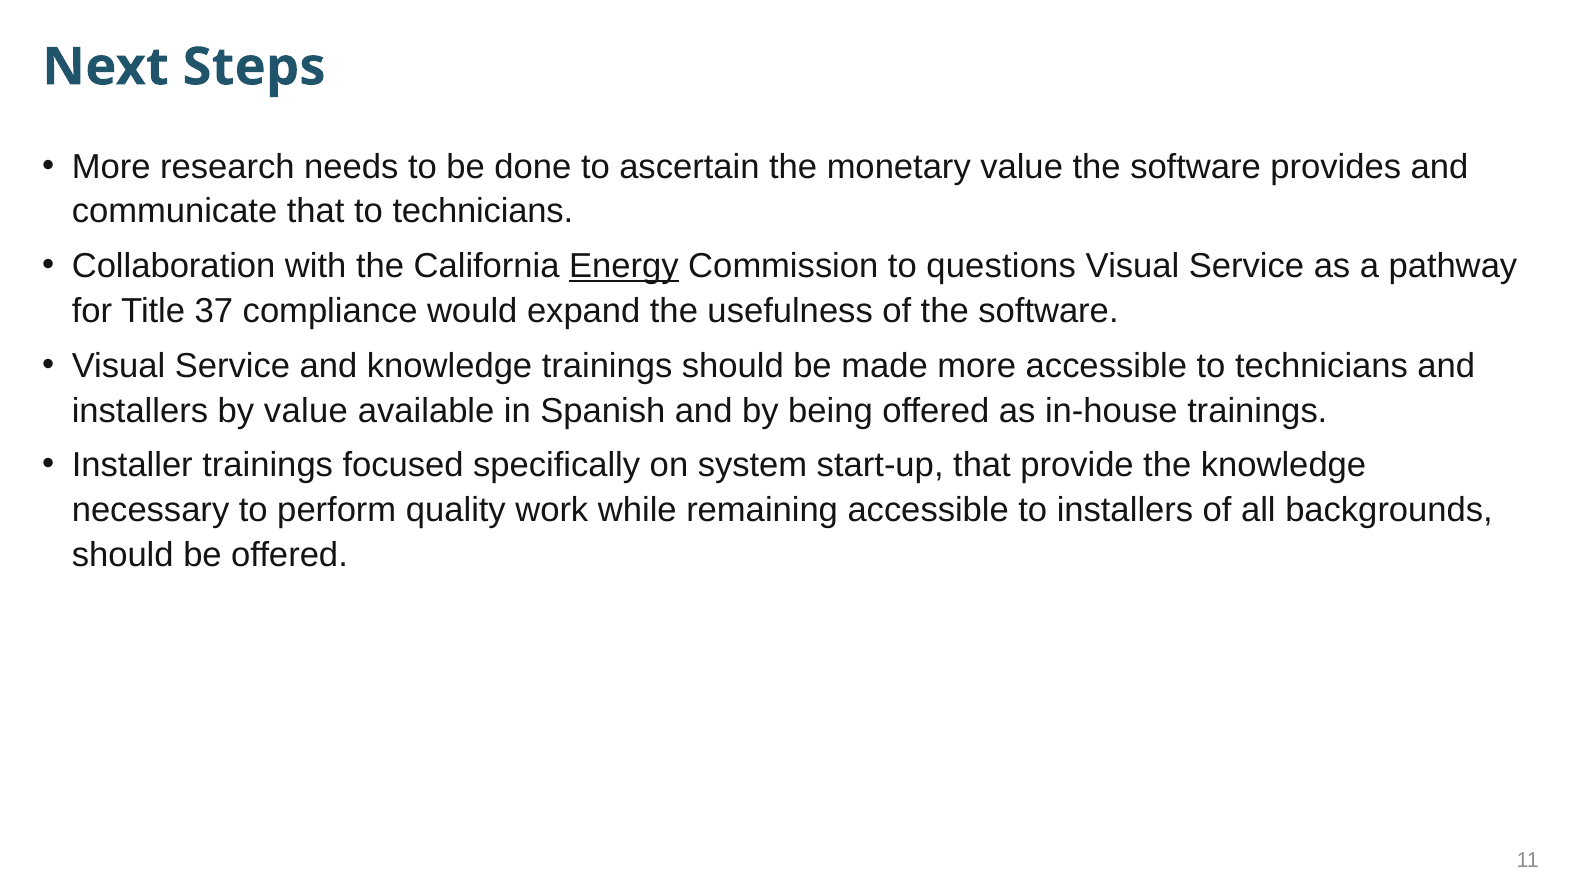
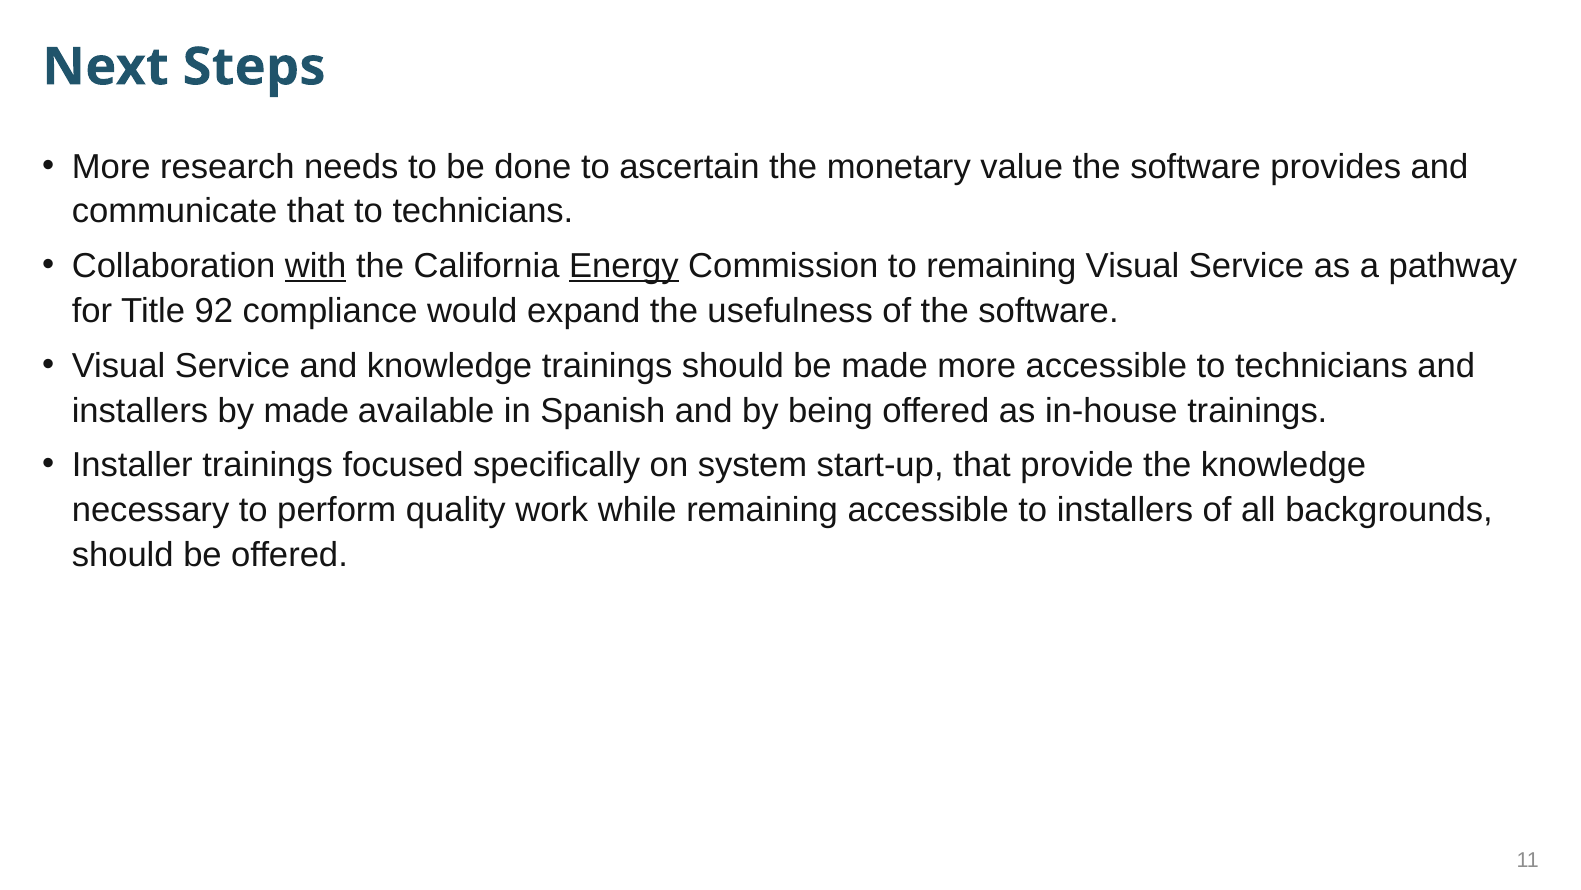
with underline: none -> present (316, 266)
to questions: questions -> remaining (1001, 266)
37: 37 -> 92 (214, 311)
by value: value -> made (306, 410)
